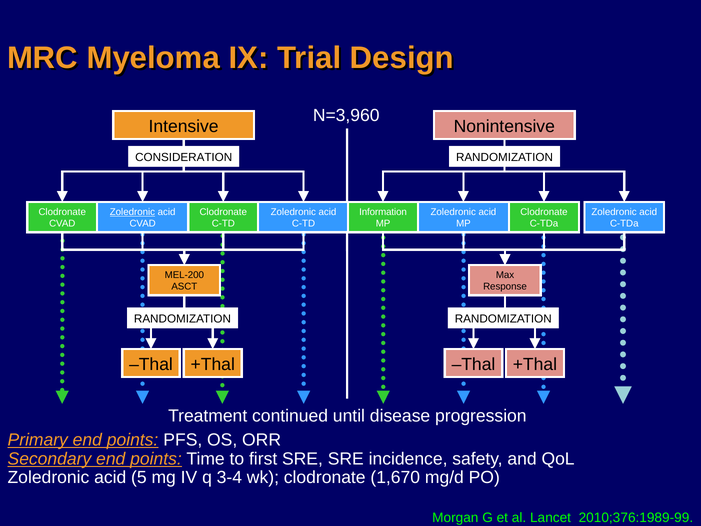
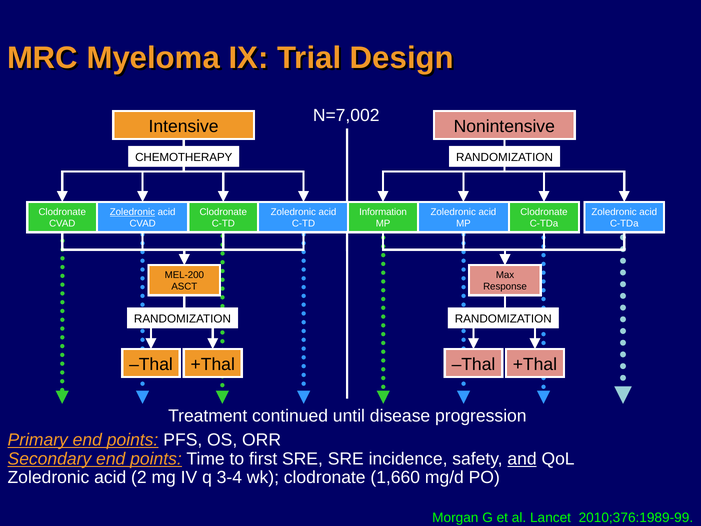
N=3,960: N=3,960 -> N=7,002 (346, 116)
CONSIDERATION: CONSIDERATION -> CHEMOTHERAPY (184, 157)
and underline: none -> present (522, 459)
5: 5 -> 2 (139, 477)
1,670: 1,670 -> 1,660 (395, 477)
